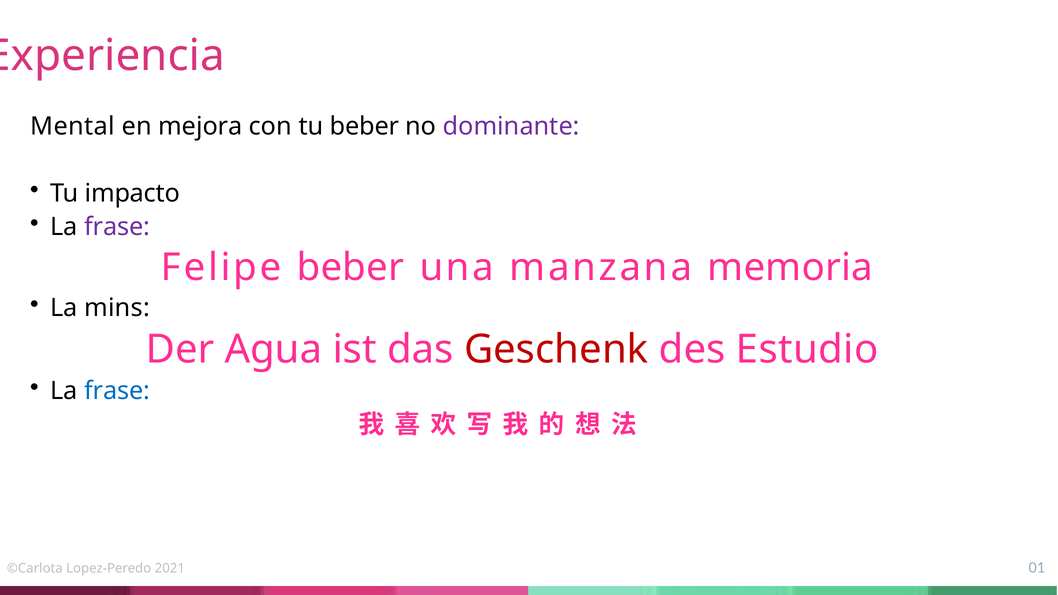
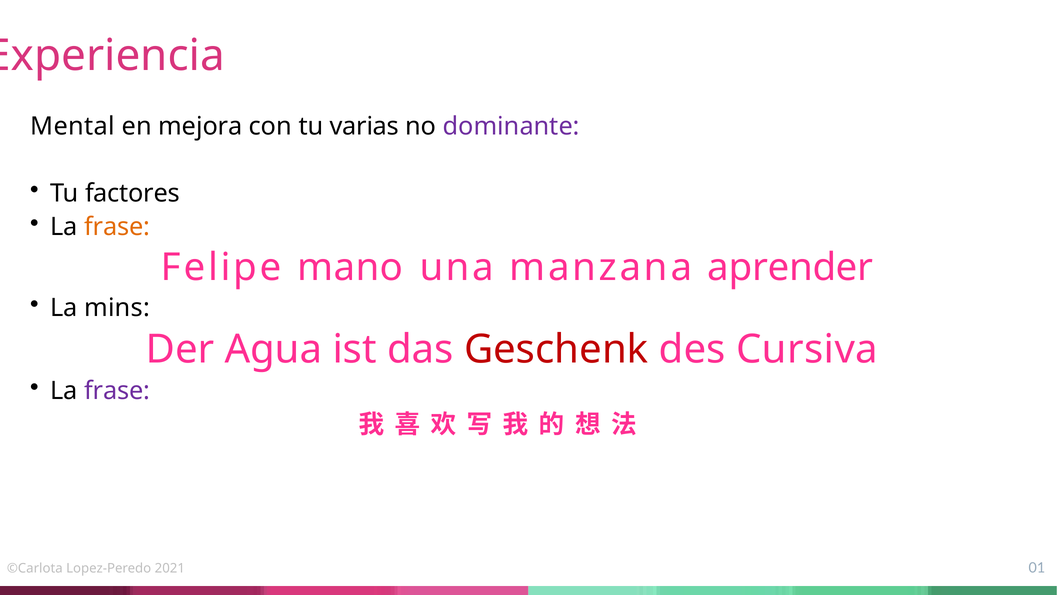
tu beber: beber -> varias (364, 127)
impacto: impacto -> factores (132, 193)
frase colour: purple -> orange (117, 227)
Felipe beber: beber -> mano (350, 267)
memoria: memoria -> aprender (790, 267)
Estudio: Estudio -> Cursiva (807, 349)
frase colour: blue -> purple (117, 391)
